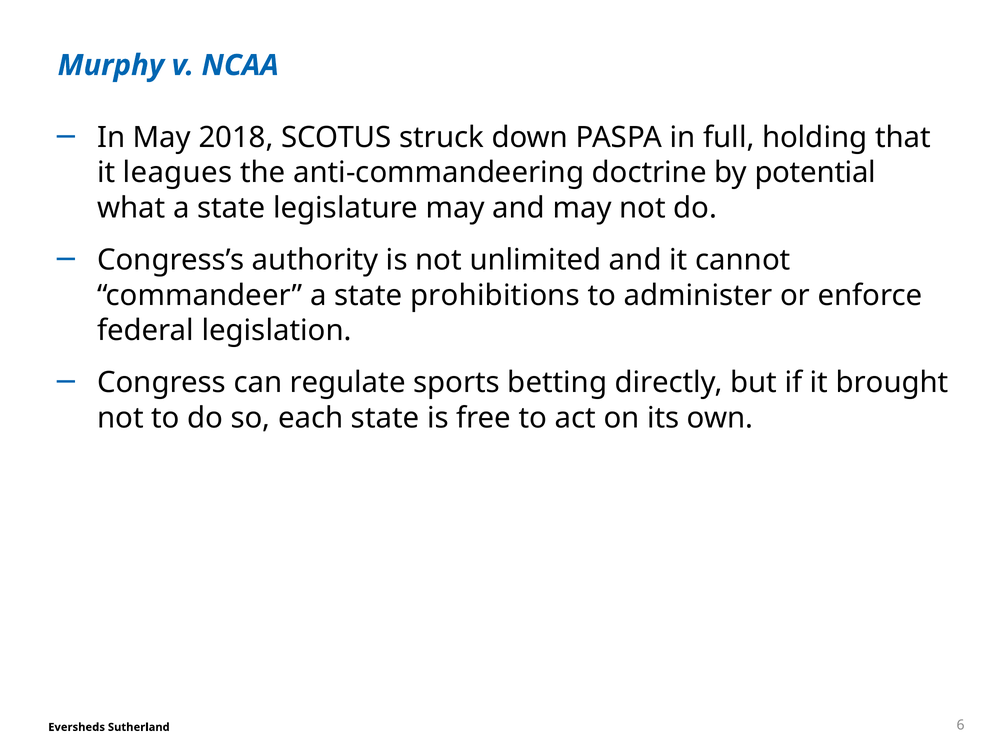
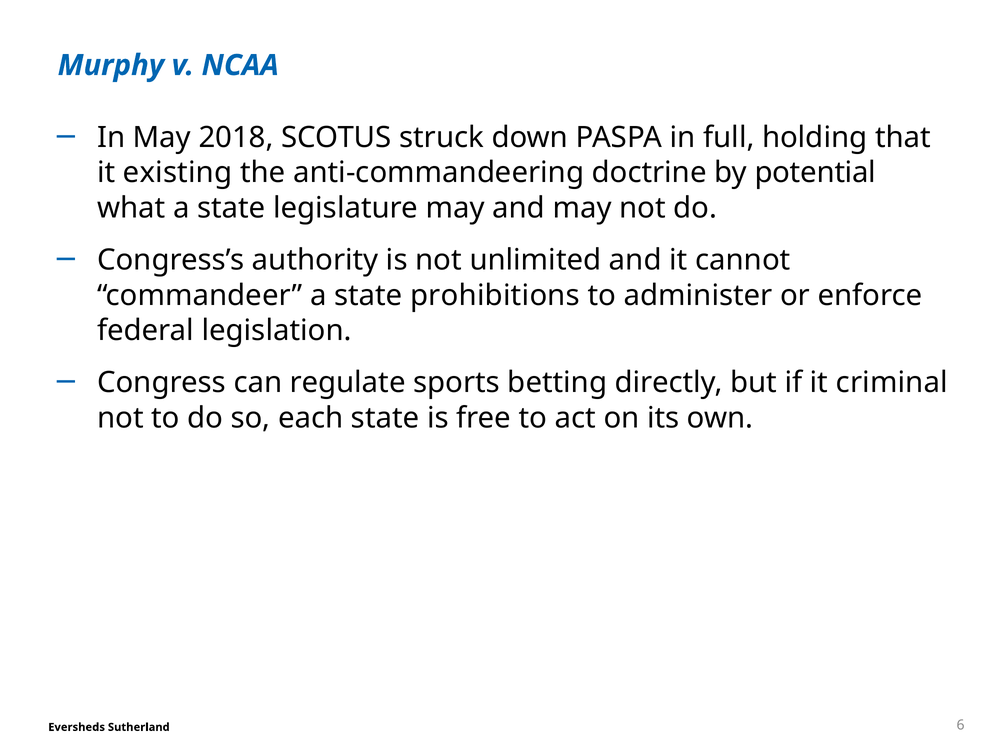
leagues: leagues -> existing (178, 173)
brought: brought -> criminal (892, 383)
